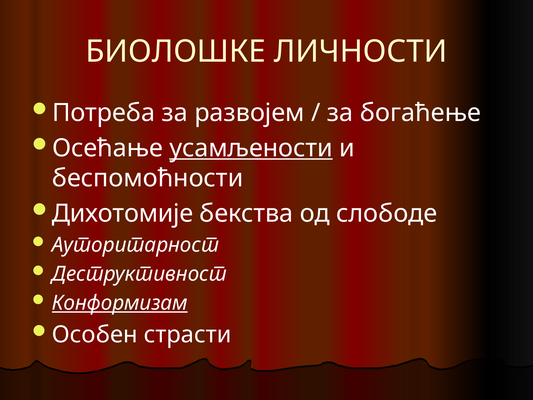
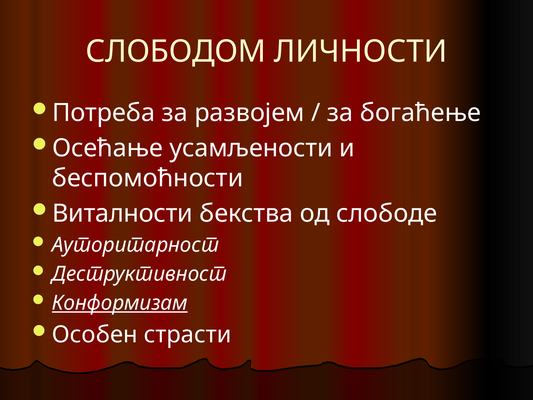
БИОЛОШКЕ: БИОЛОШКЕ -> СЛОБОДОМ (176, 52)
усамљености underline: present -> none (251, 148)
Дихотомије: Дихотомије -> Виталности (123, 213)
